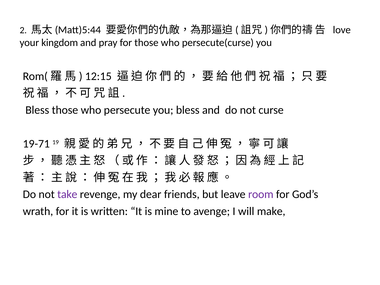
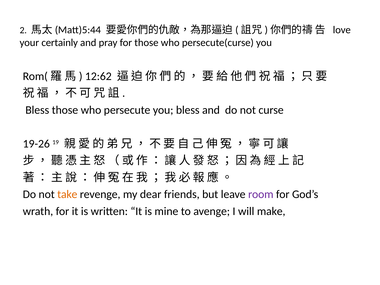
kingdom: kingdom -> certainly (60, 43)
12:15: 12:15 -> 12:62 (98, 76)
19-71: 19-71 -> 19-26 (36, 144)
take colour: purple -> orange (67, 194)
